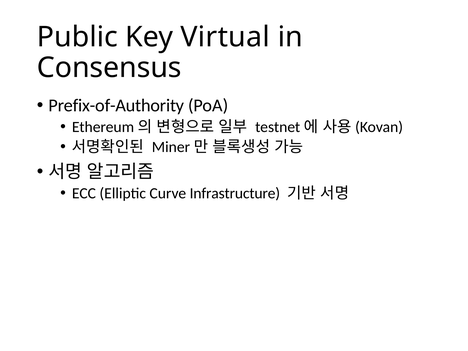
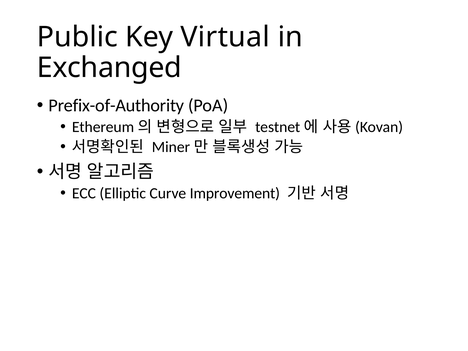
Consensus: Consensus -> Exchanged (109, 68)
Infrastructure: Infrastructure -> Improvement (235, 193)
